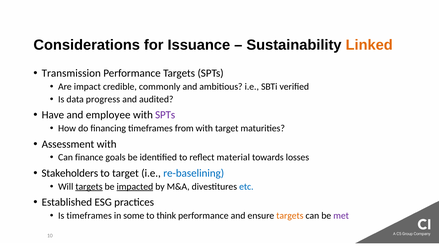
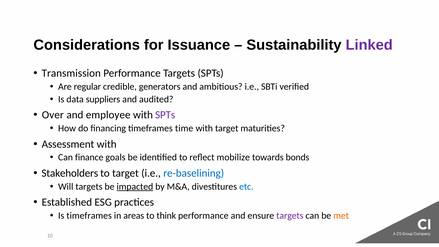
Linked colour: orange -> purple (369, 45)
impact: impact -> regular (87, 87)
commonly: commonly -> generators (160, 87)
progress: progress -> suppliers (103, 99)
Have: Have -> Over (53, 115)
from: from -> time (184, 128)
material: material -> mobilize (233, 157)
losses: losses -> bonds (298, 157)
targets underline: present -> none (89, 187)
some: some -> areas (134, 216)
targets colour: orange -> purple (290, 216)
met colour: purple -> orange (341, 216)
